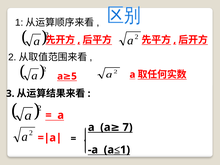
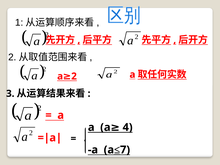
5: 5 -> 2 (74, 76)
7: 7 -> 4 (128, 127)
1: 1 -> 7 (125, 150)
